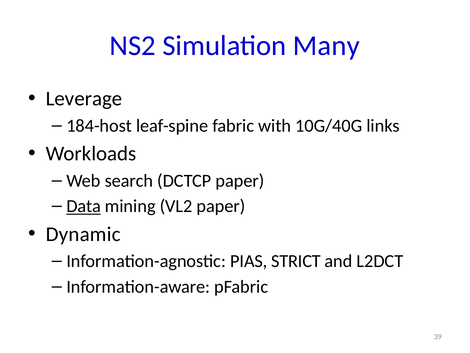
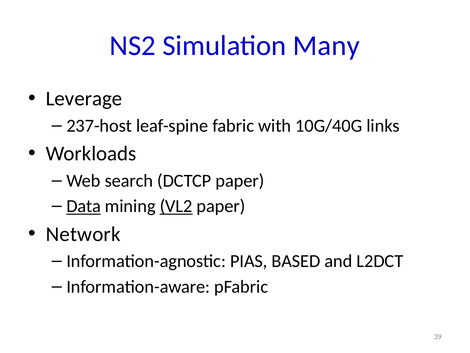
184-host: 184-host -> 237-host (99, 126)
VL2 underline: none -> present (176, 206)
Dynamic: Dynamic -> Network (83, 234)
STRICT: STRICT -> BASED (296, 261)
